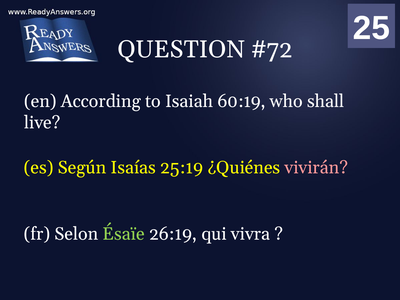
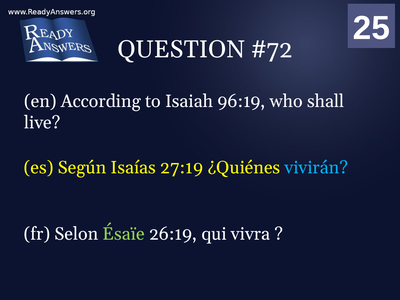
60:19: 60:19 -> 96:19 (241, 101)
25:19: 25:19 -> 27:19 (182, 168)
vivirán colour: pink -> light blue (316, 168)
